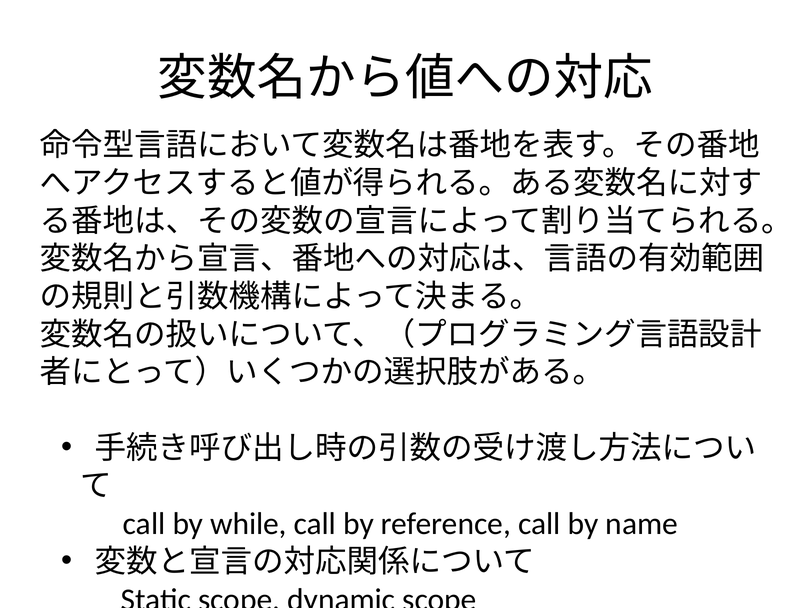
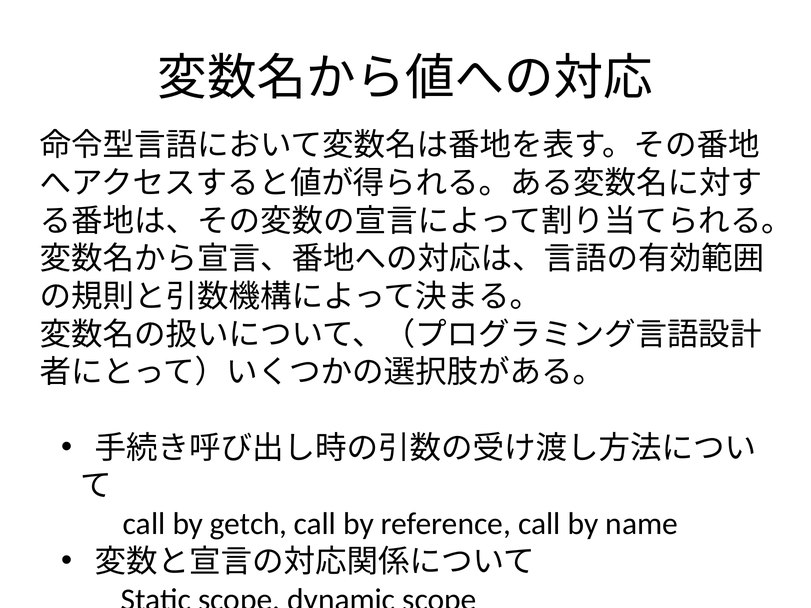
while: while -> getch (249, 524)
